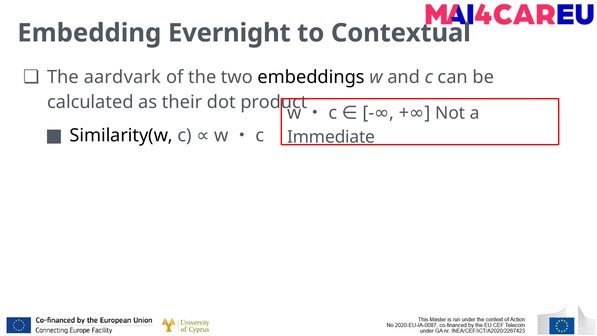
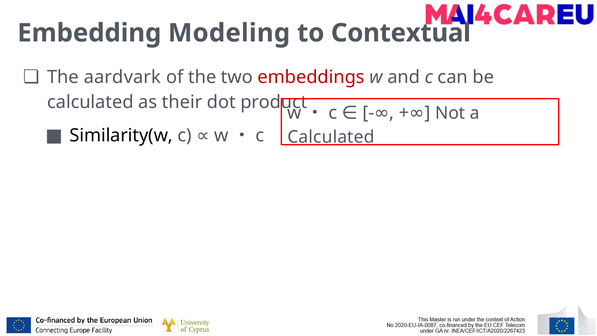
Evernight: Evernight -> Modeling (229, 33)
embeddings colour: black -> red (311, 77)
Immediate: Immediate -> Calculated (331, 137)
